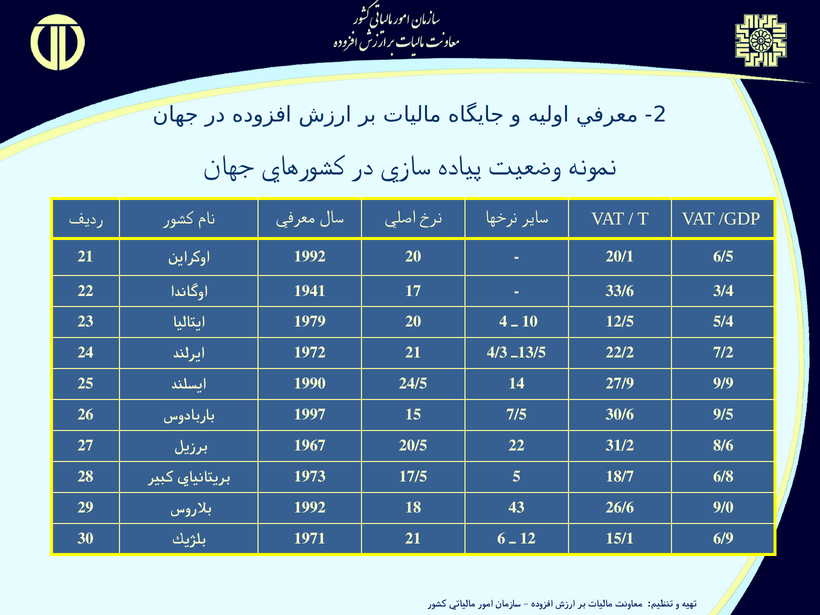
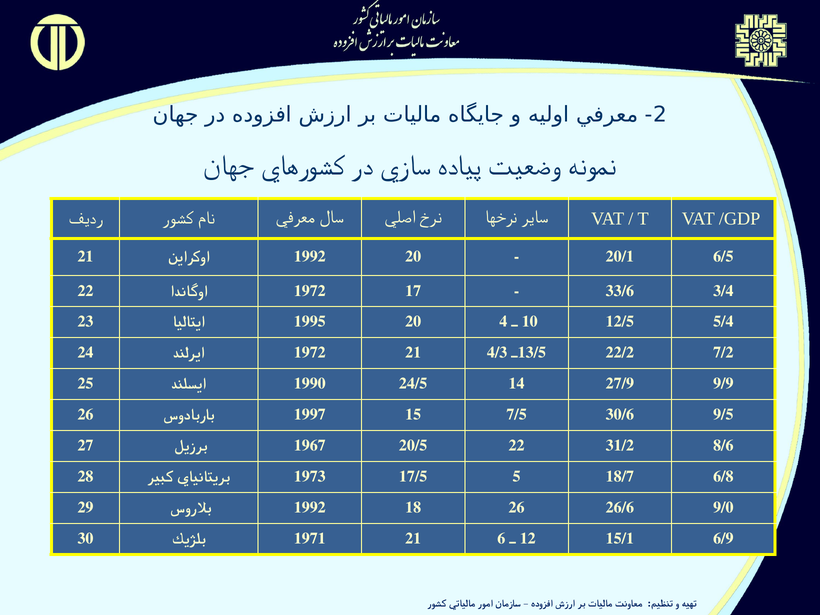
1941: 1941 -> 1972 (310, 291)
1979: 1979 -> 1995 (310, 322)
18 43: 43 -> 26 (517, 507)
